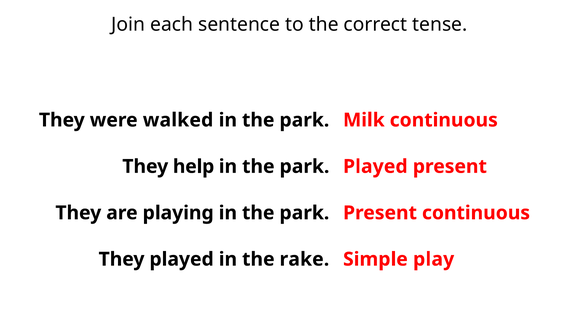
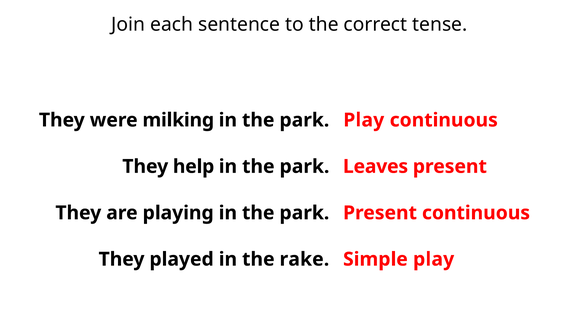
walked: walked -> milking (178, 120)
Milk: Milk -> Play (364, 120)
Played: Played -> Leaves (376, 166)
